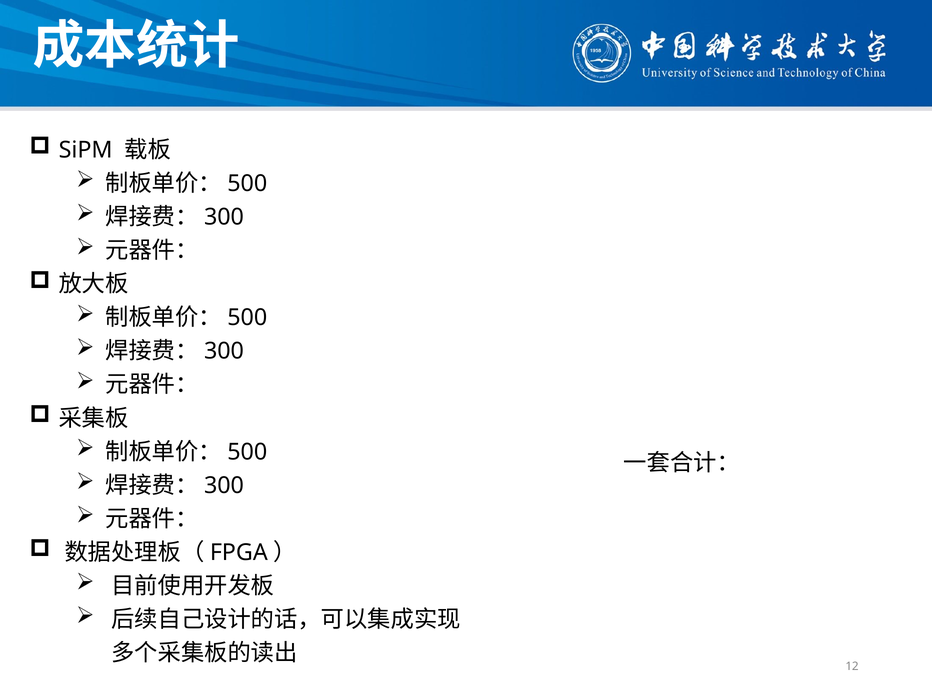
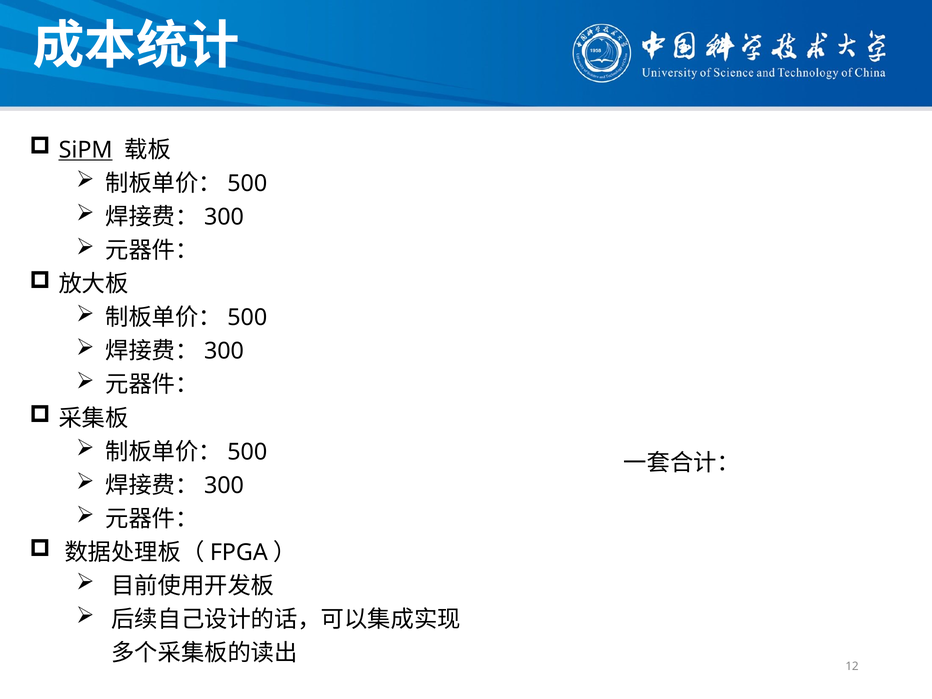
SiPM underline: none -> present (86, 150)
